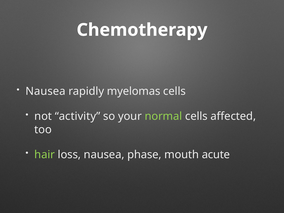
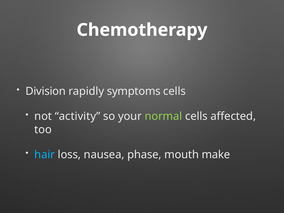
Nausea: Nausea -> Division (46, 91)
myelomas: myelomas -> symptoms (134, 91)
hair colour: light green -> light blue (45, 155)
acute: acute -> make (216, 155)
